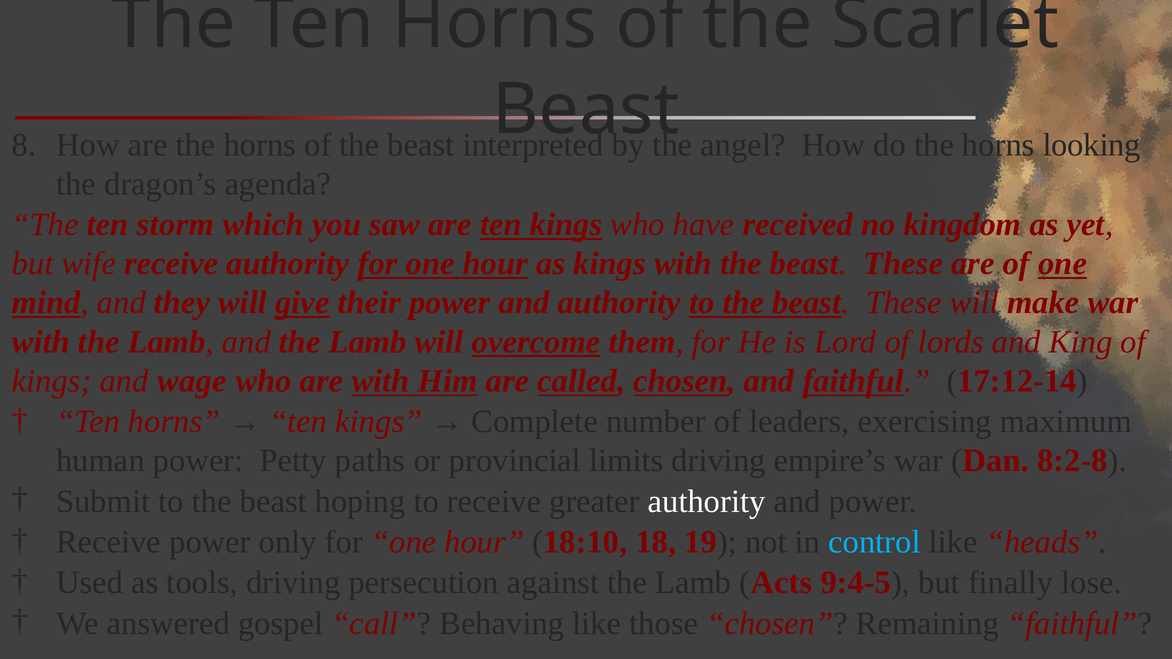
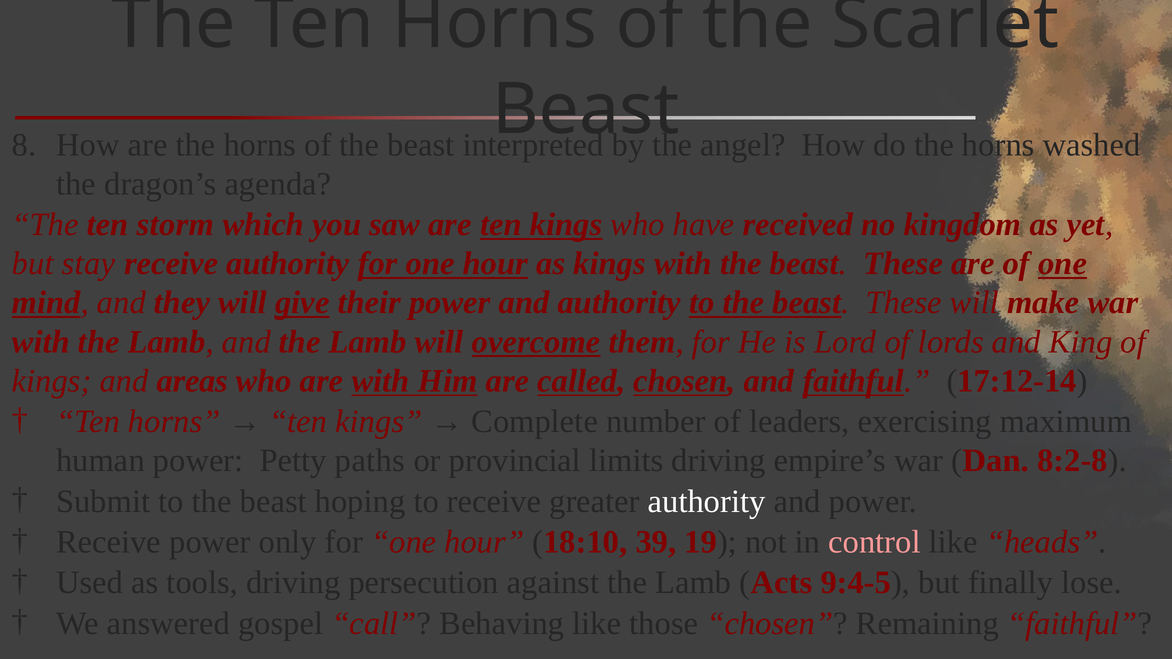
looking: looking -> washed (1091, 145)
wife: wife -> stay (89, 264)
wage: wage -> areas (192, 381)
18: 18 -> 39 (656, 542)
control colour: light blue -> pink (875, 542)
